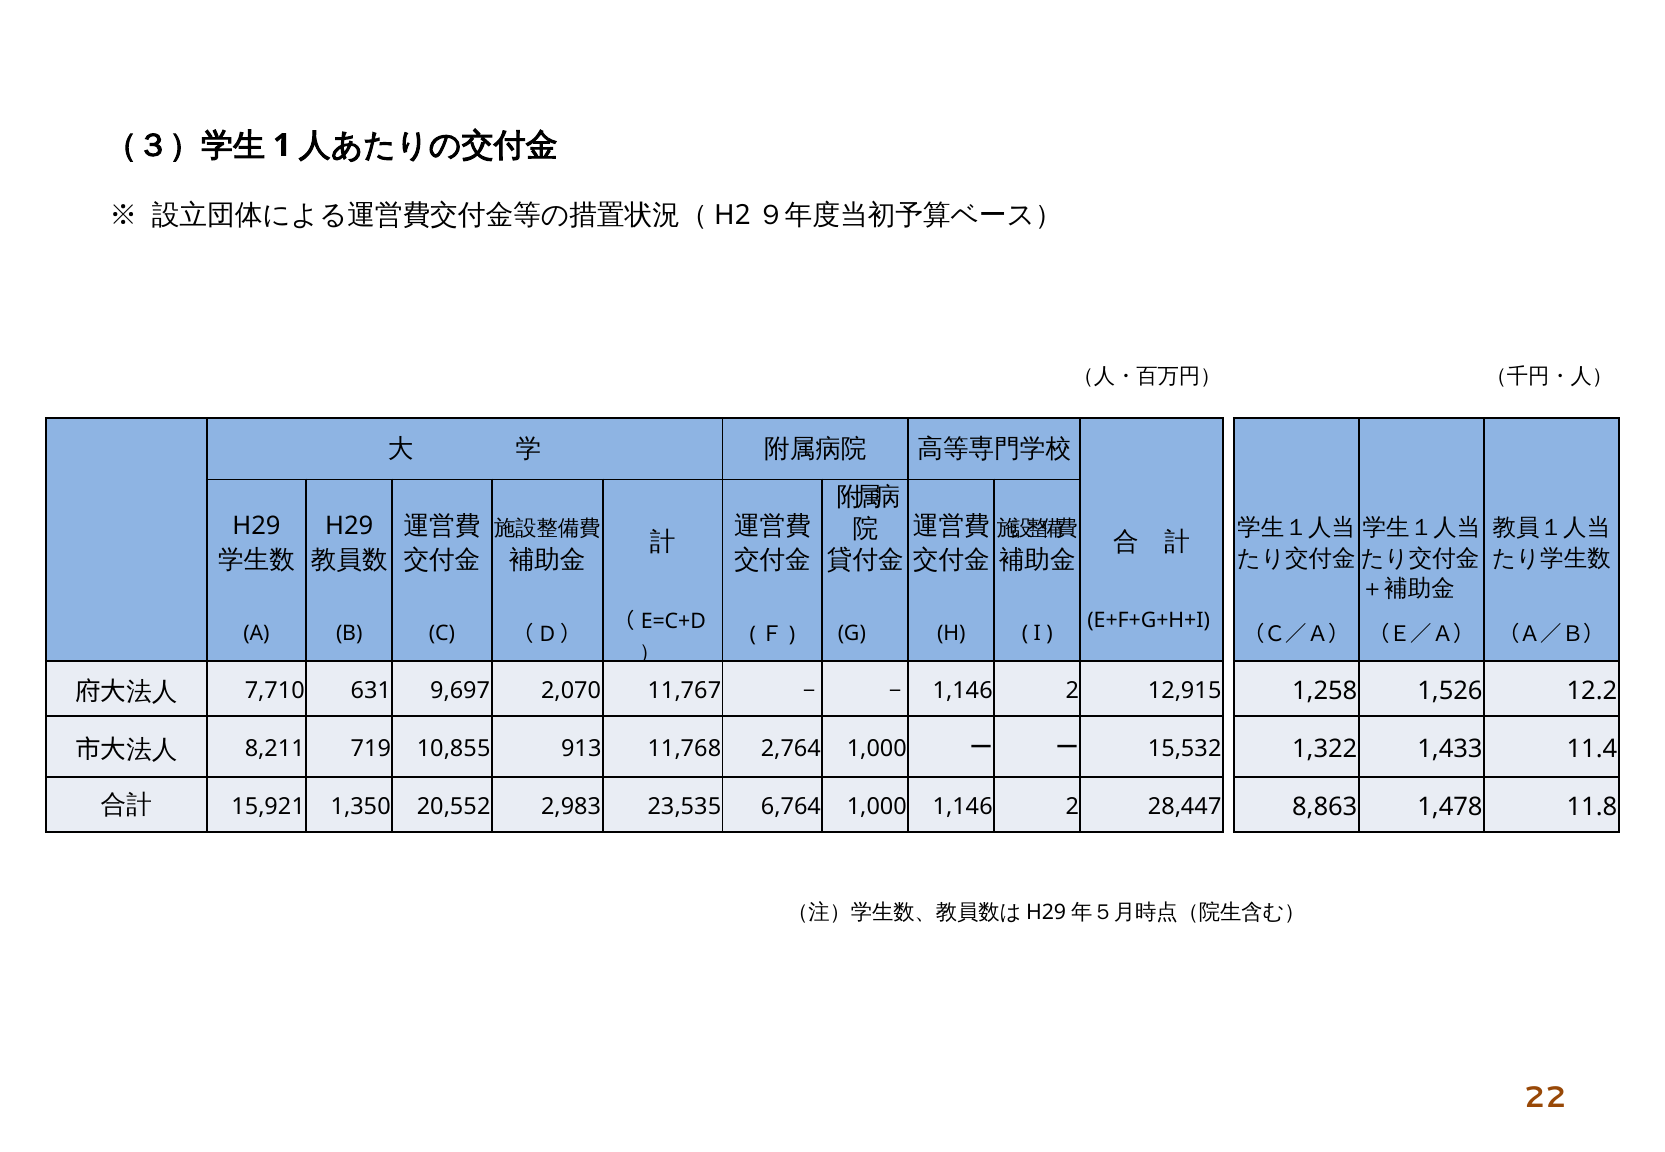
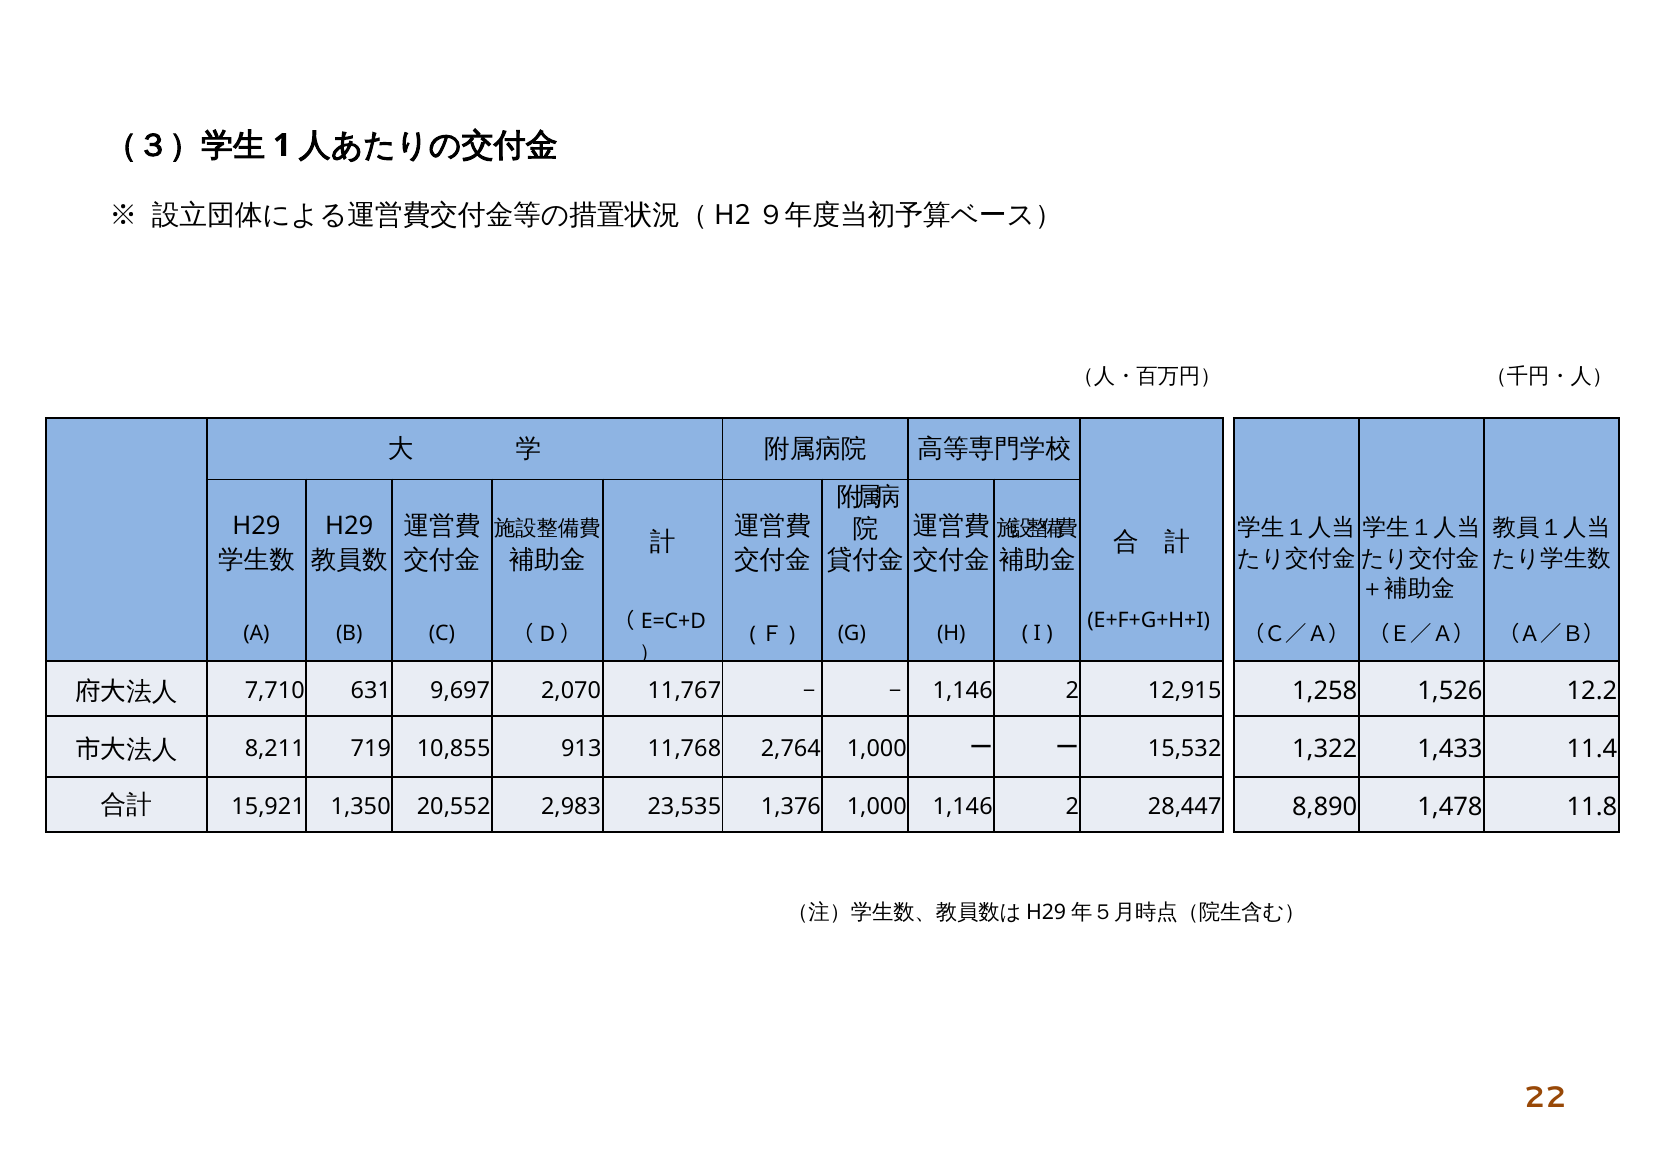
6,764: 6,764 -> 1,376 (791, 807)
8,863: 8,863 -> 8,890 (1325, 807)
